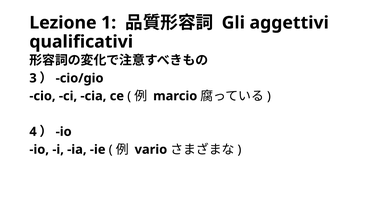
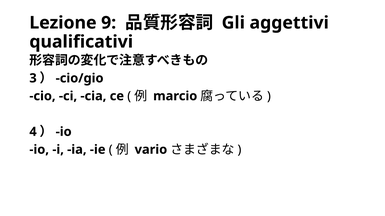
1: 1 -> 9 (109, 23)
